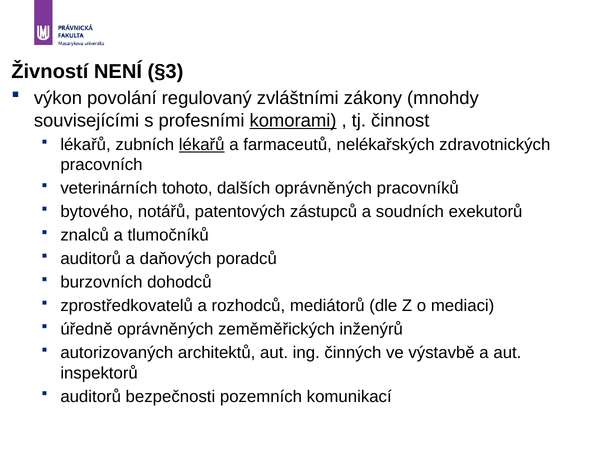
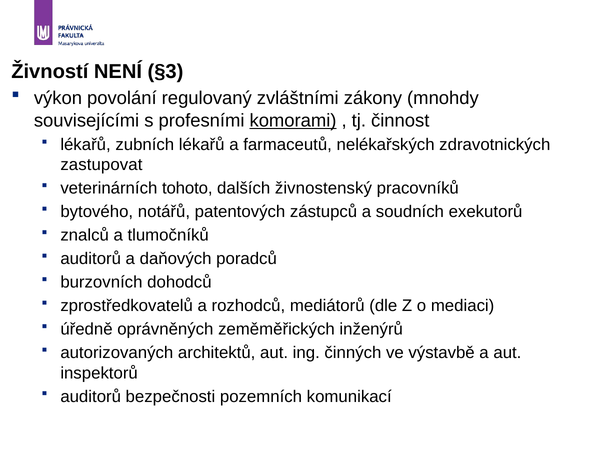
lékařů underline: present -> none (202, 145)
pracovních: pracovních -> zastupovat (101, 165)
dalších oprávněných: oprávněných -> živnostenský (323, 188)
